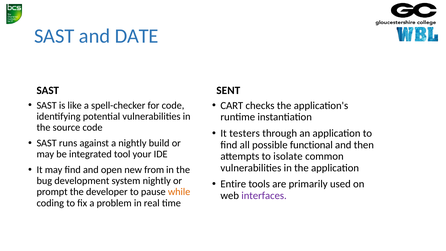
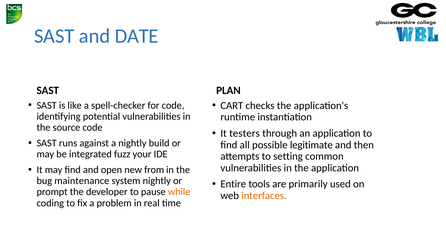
SENT: SENT -> PLAN (228, 90)
functional: functional -> legitimate (311, 145)
tool: tool -> fuzz (122, 154)
isolate: isolate -> setting (288, 156)
development: development -> maintenance (82, 181)
interfaces colour: purple -> orange (264, 196)
